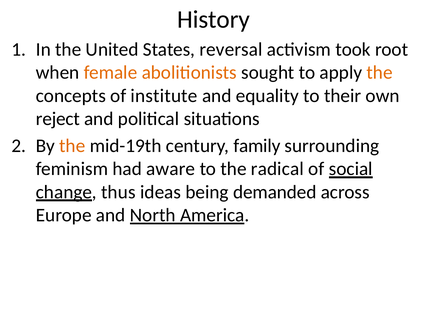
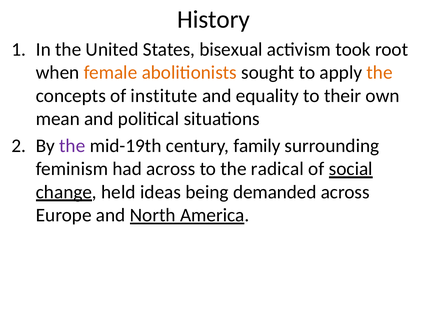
reversal: reversal -> bisexual (231, 49)
reject: reject -> mean (58, 119)
the colour: orange -> purple (72, 146)
had aware: aware -> across (171, 169)
thus: thus -> held (118, 192)
